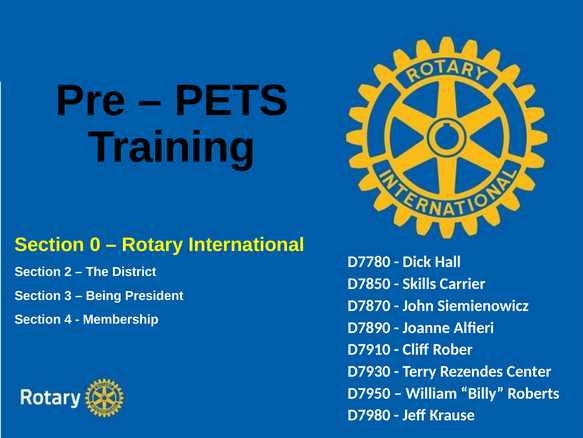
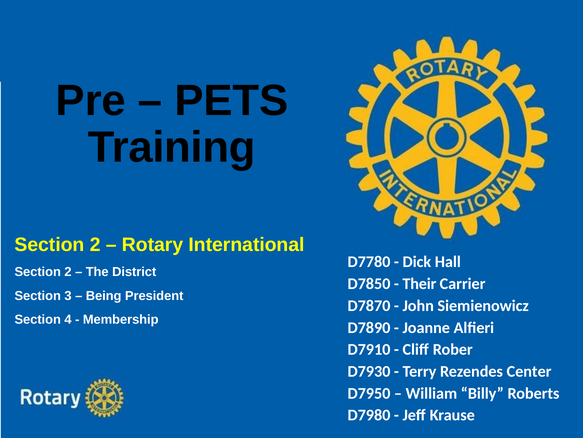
0: 0 -> 2 (95, 244)
Skills: Skills -> Their (419, 283)
